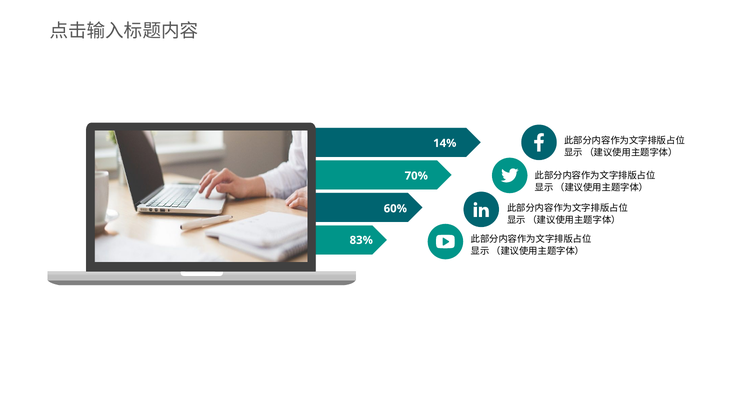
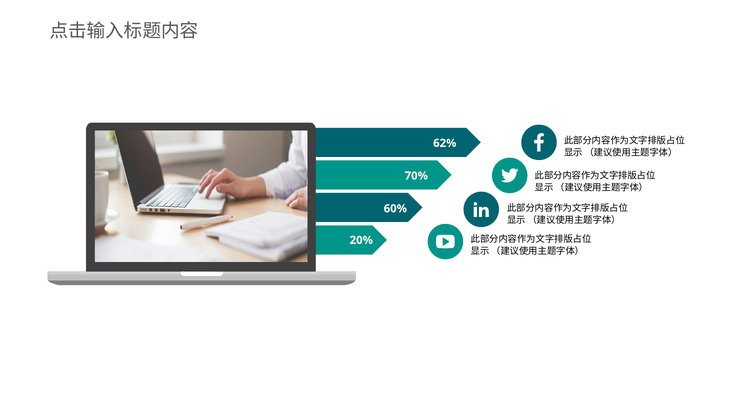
14%: 14% -> 62% (445, 143)
83%: 83% -> 20% (361, 240)
